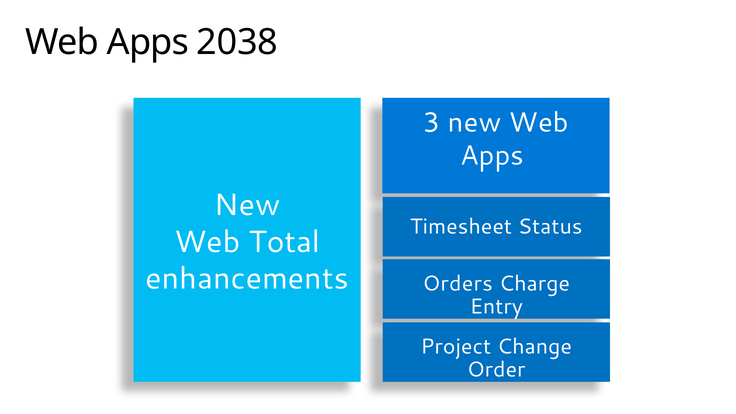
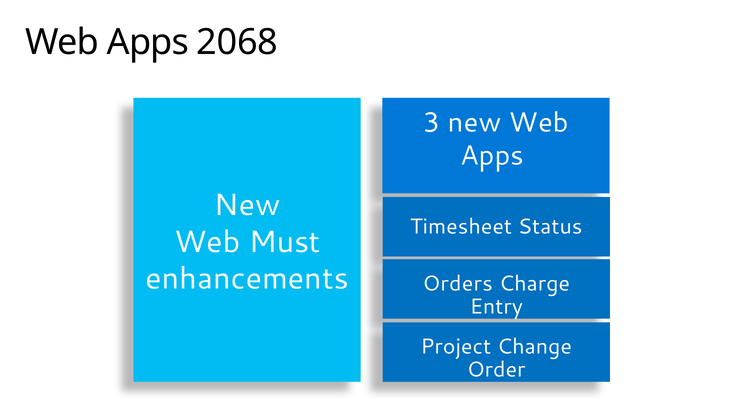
2038: 2038 -> 2068 (237, 42)
Total: Total -> Must (285, 242)
